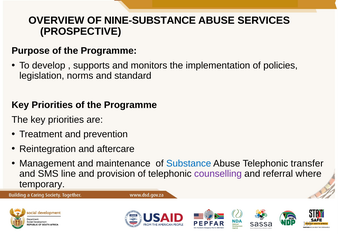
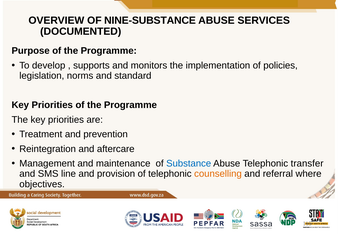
PROSPECTIVE: PROSPECTIVE -> DOCUMENTED (81, 32)
counselling colour: purple -> orange (218, 174)
temporary: temporary -> objectives (42, 184)
